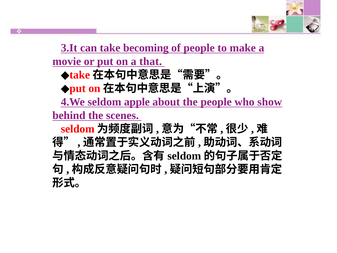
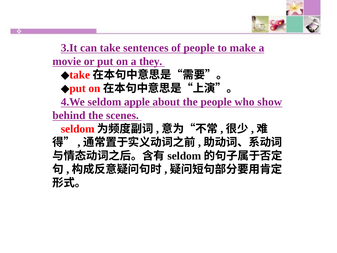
becoming: becoming -> sentences (146, 48)
that: that -> they (151, 61)
